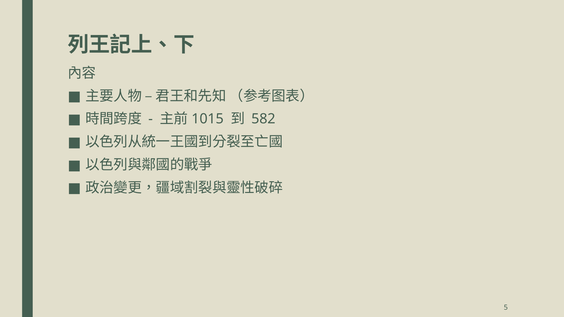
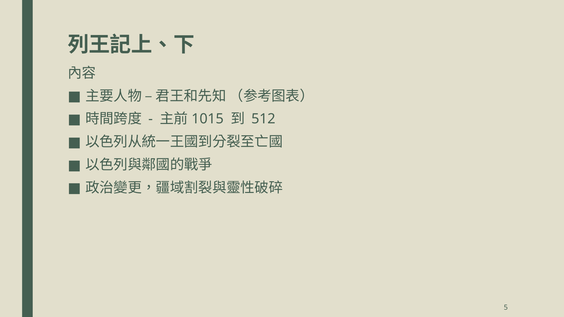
582: 582 -> 512 (263, 119)
